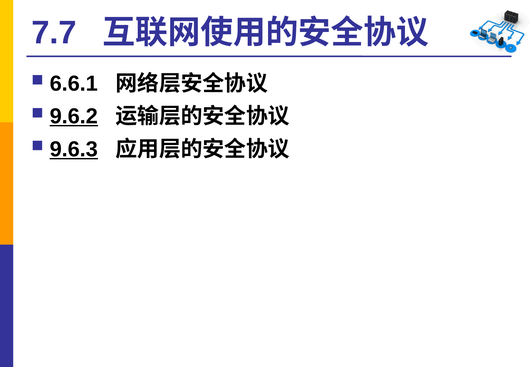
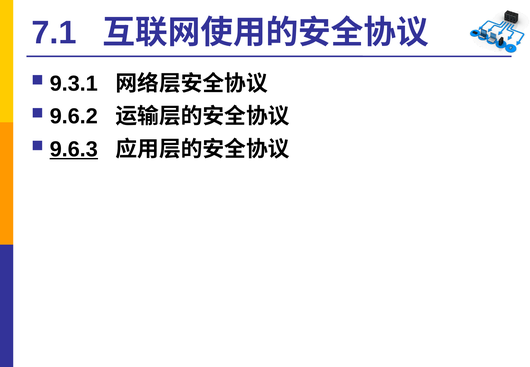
7.7: 7.7 -> 7.1 (54, 33)
6.6.1: 6.6.1 -> 9.3.1 (74, 84)
9.6.2 underline: present -> none (74, 116)
